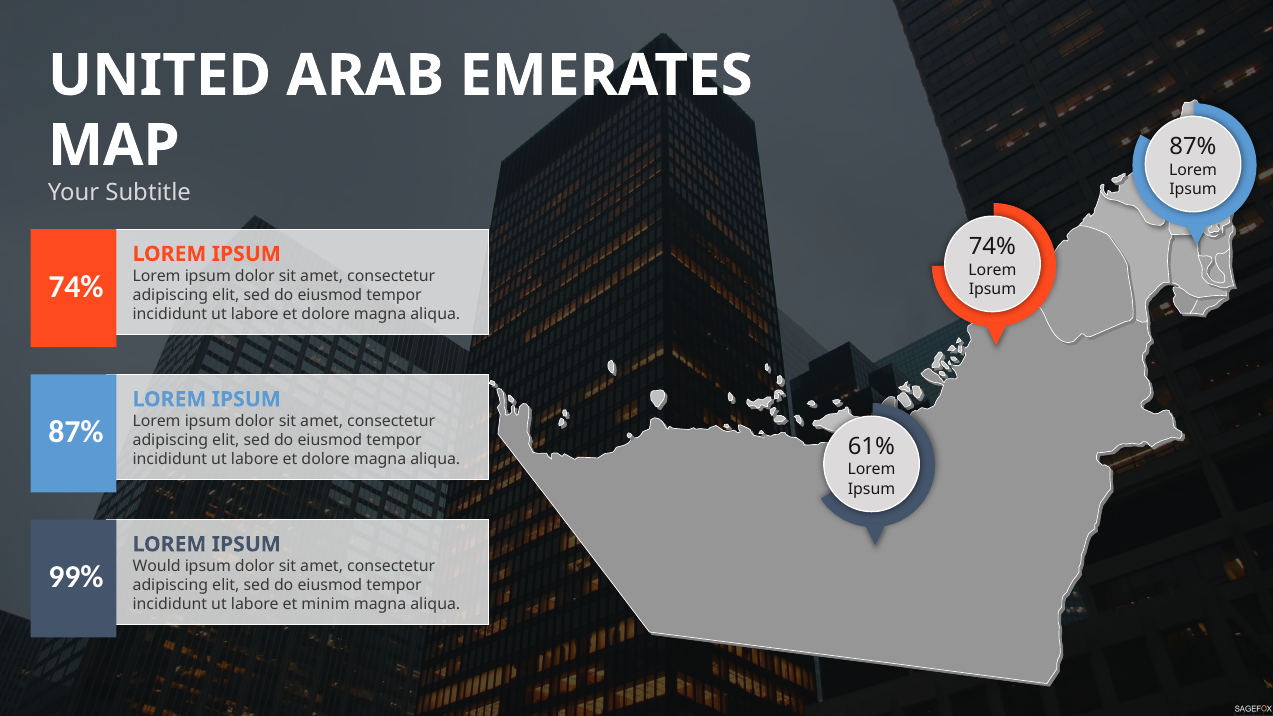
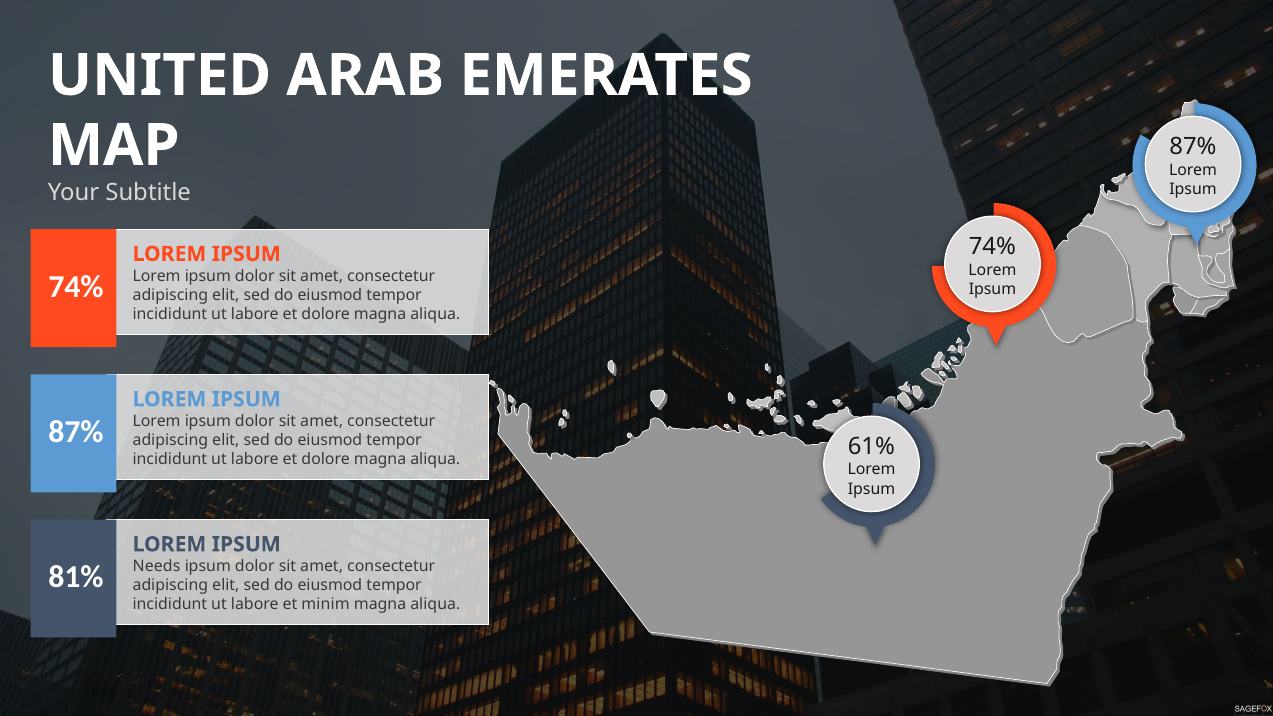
Would: Would -> Needs (157, 566)
99%: 99% -> 81% (76, 577)
